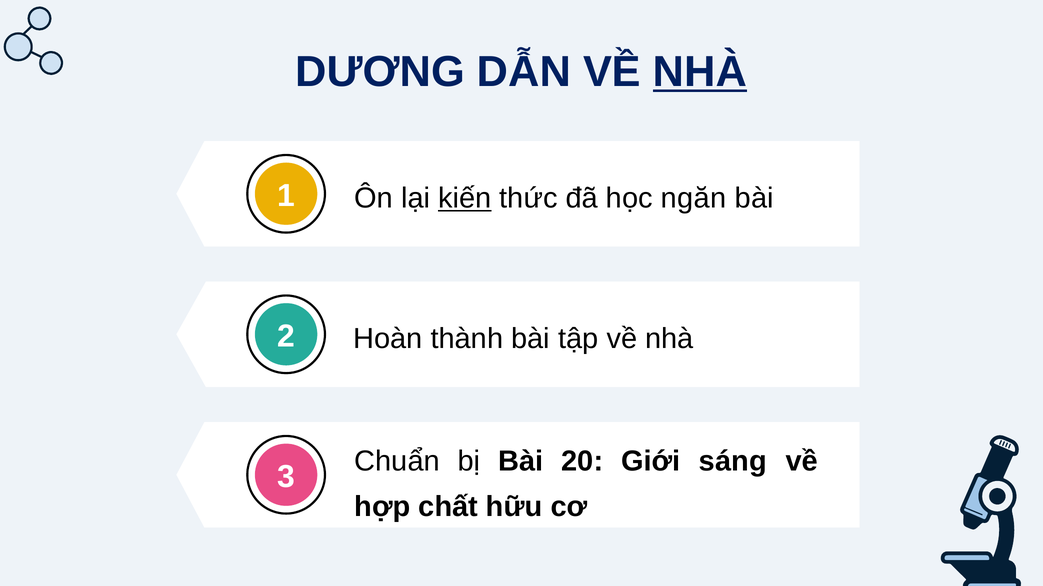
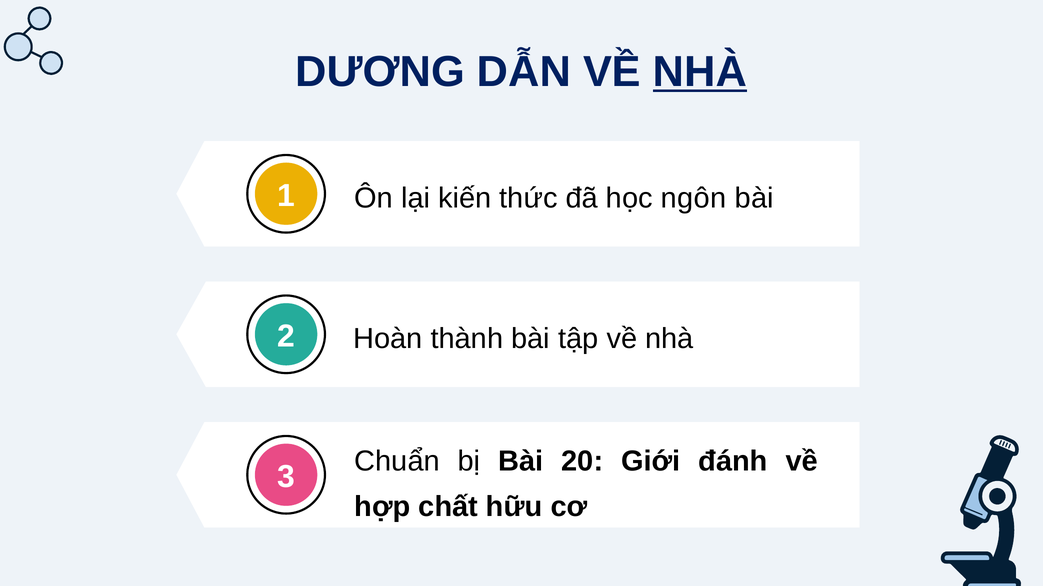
kiến underline: present -> none (465, 198)
ngăn: ngăn -> ngôn (694, 198)
sáng: sáng -> đánh (733, 462)
